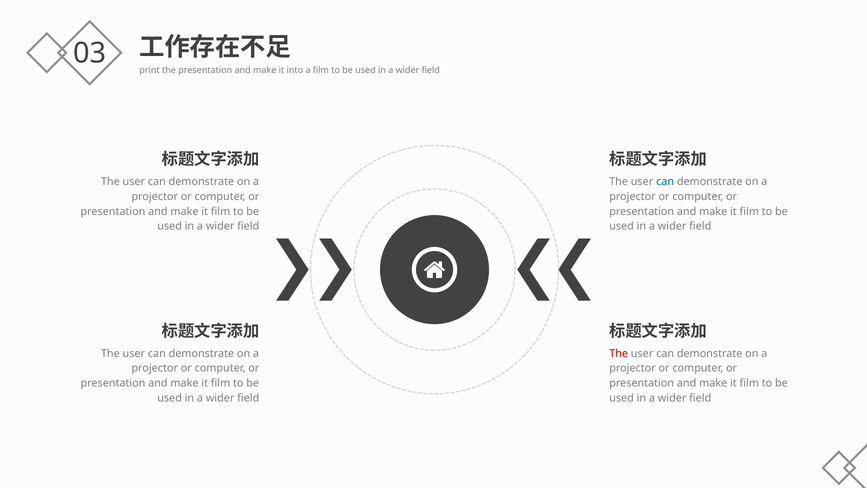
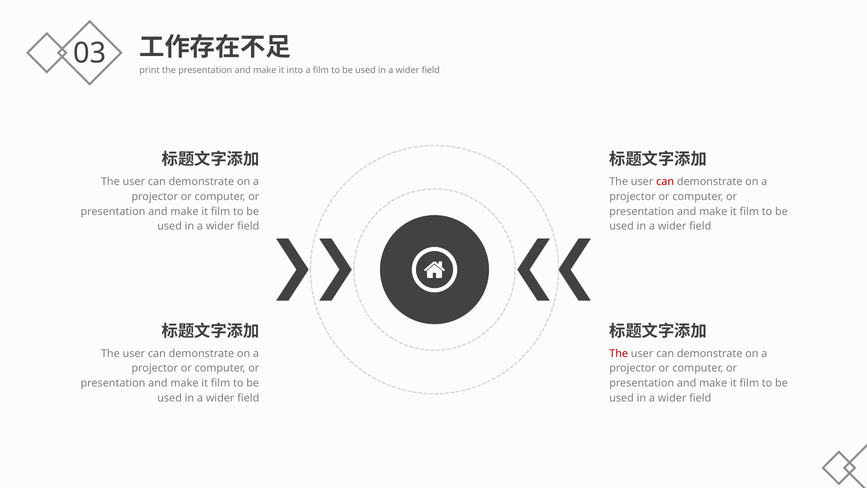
can colour: blue -> red (665, 182)
